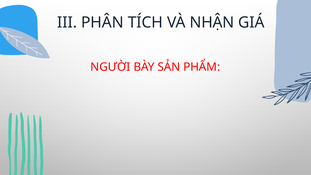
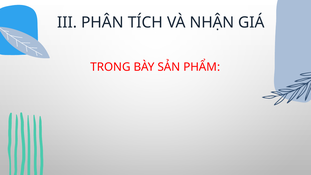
NGƯỜI: NGƯỜI -> TRONG (110, 67)
